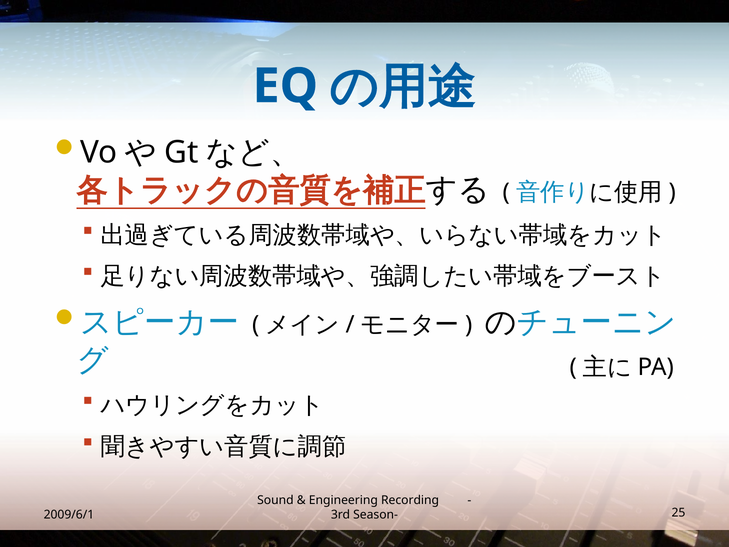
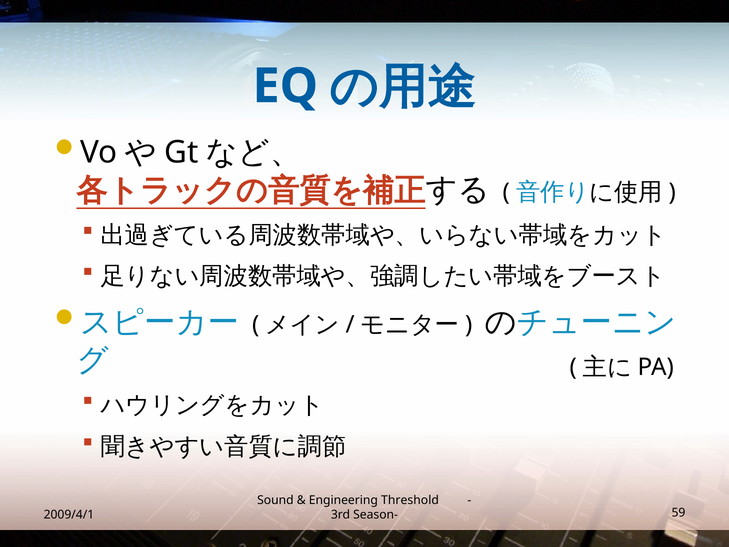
Recording: Recording -> Threshold (410, 500)
2009/6/1: 2009/6/1 -> 2009/4/1 (69, 515)
25: 25 -> 59 (678, 513)
